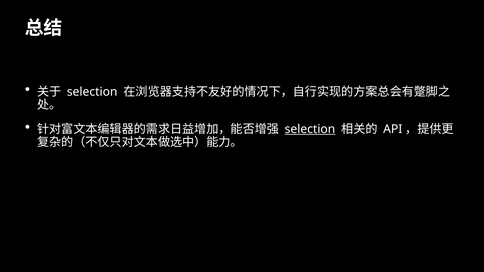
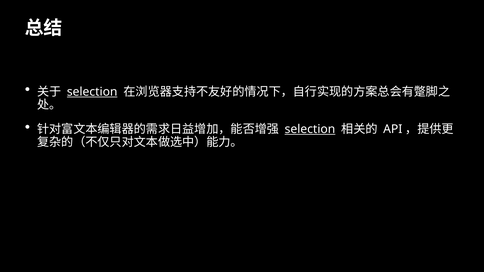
selection underline: none -> present (92, 92)
